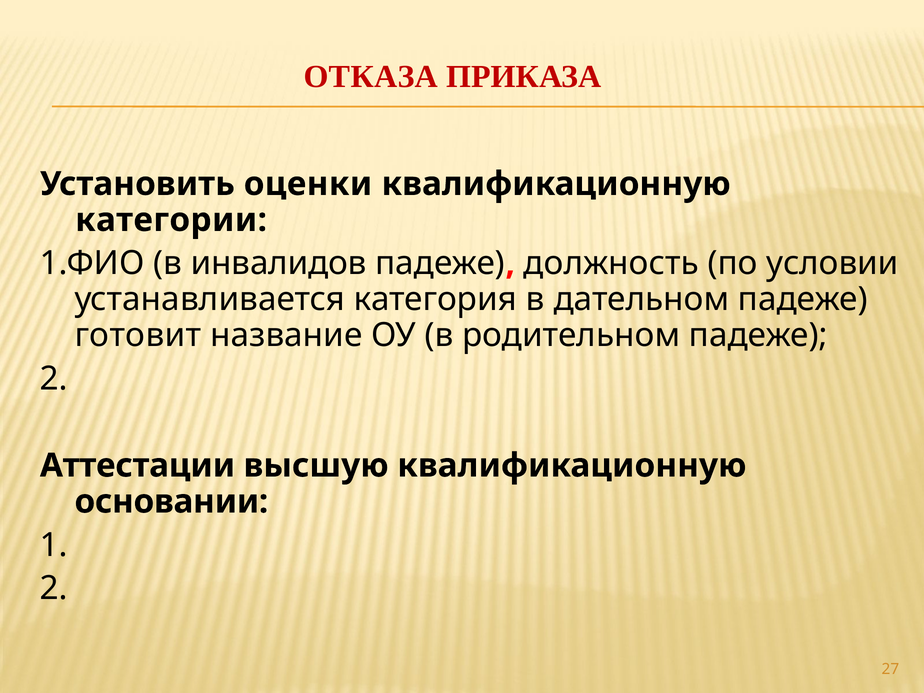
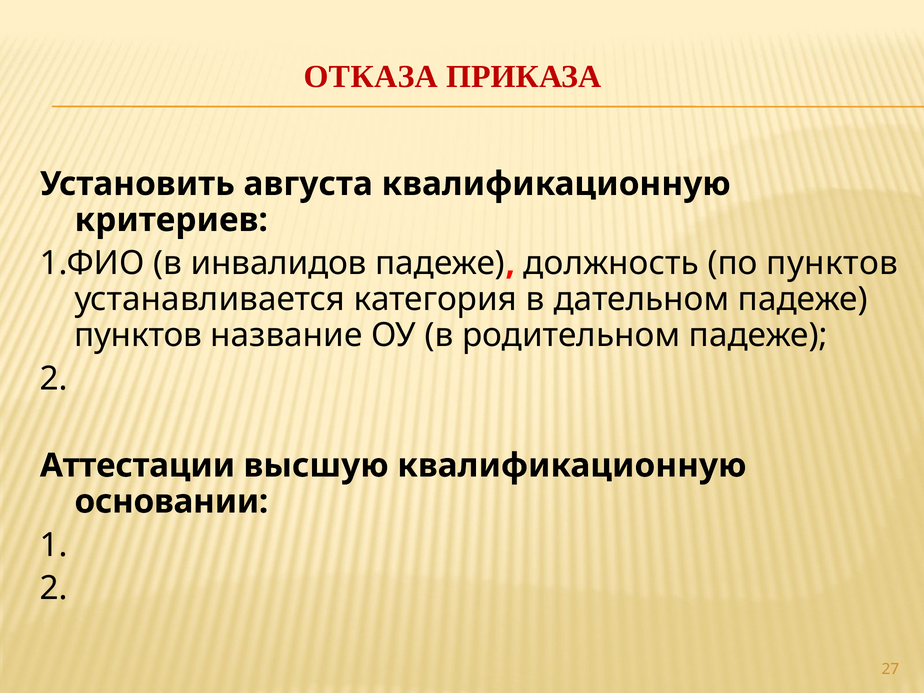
оценки: оценки -> августа (308, 184)
категории: категории -> критериев (171, 220)
по условии: условии -> пунктов (832, 263)
готовит: готовит -> пунктов (138, 335)
